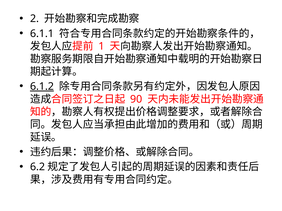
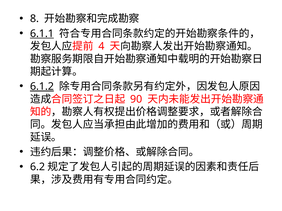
2: 2 -> 8 (34, 19)
6.1.1 underline: none -> present (42, 34)
1: 1 -> 4 (101, 46)
